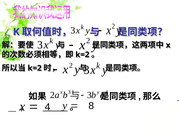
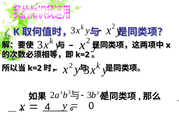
8: 8 -> 0 (91, 106)
